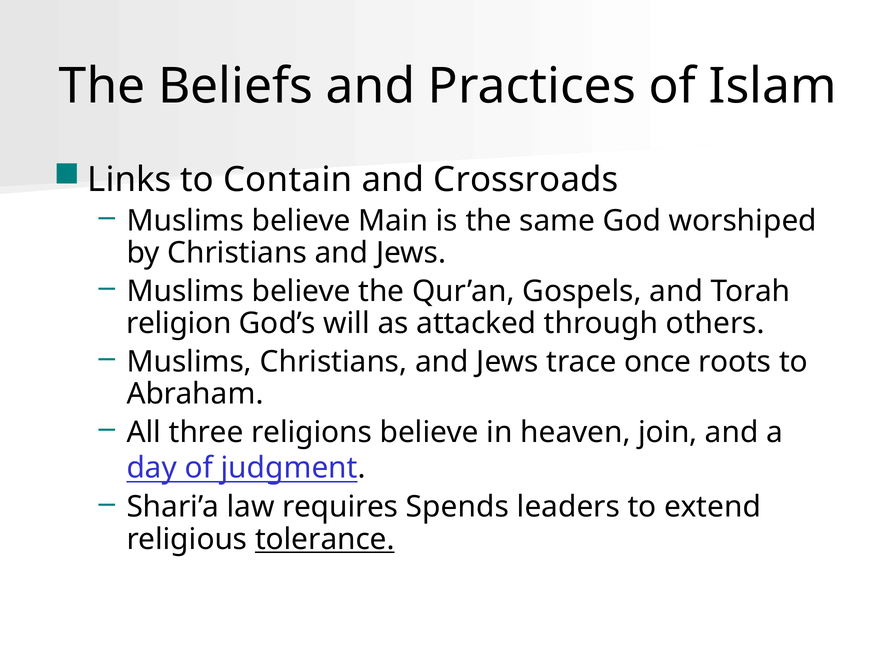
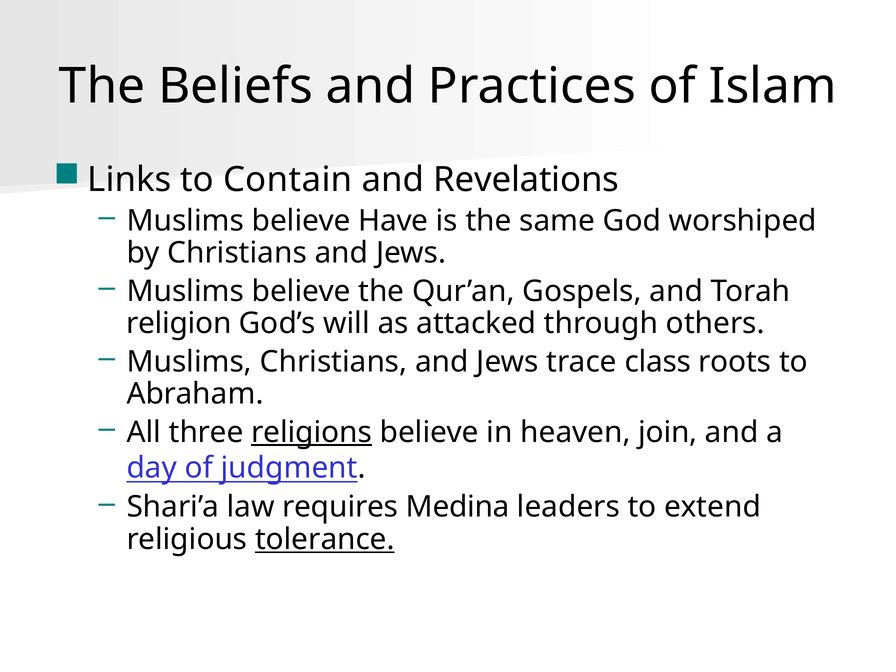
Crossroads: Crossroads -> Revelations (526, 180)
Main: Main -> Have (393, 221)
once: once -> class (658, 362)
religions underline: none -> present (312, 432)
Spends: Spends -> Medina (458, 507)
